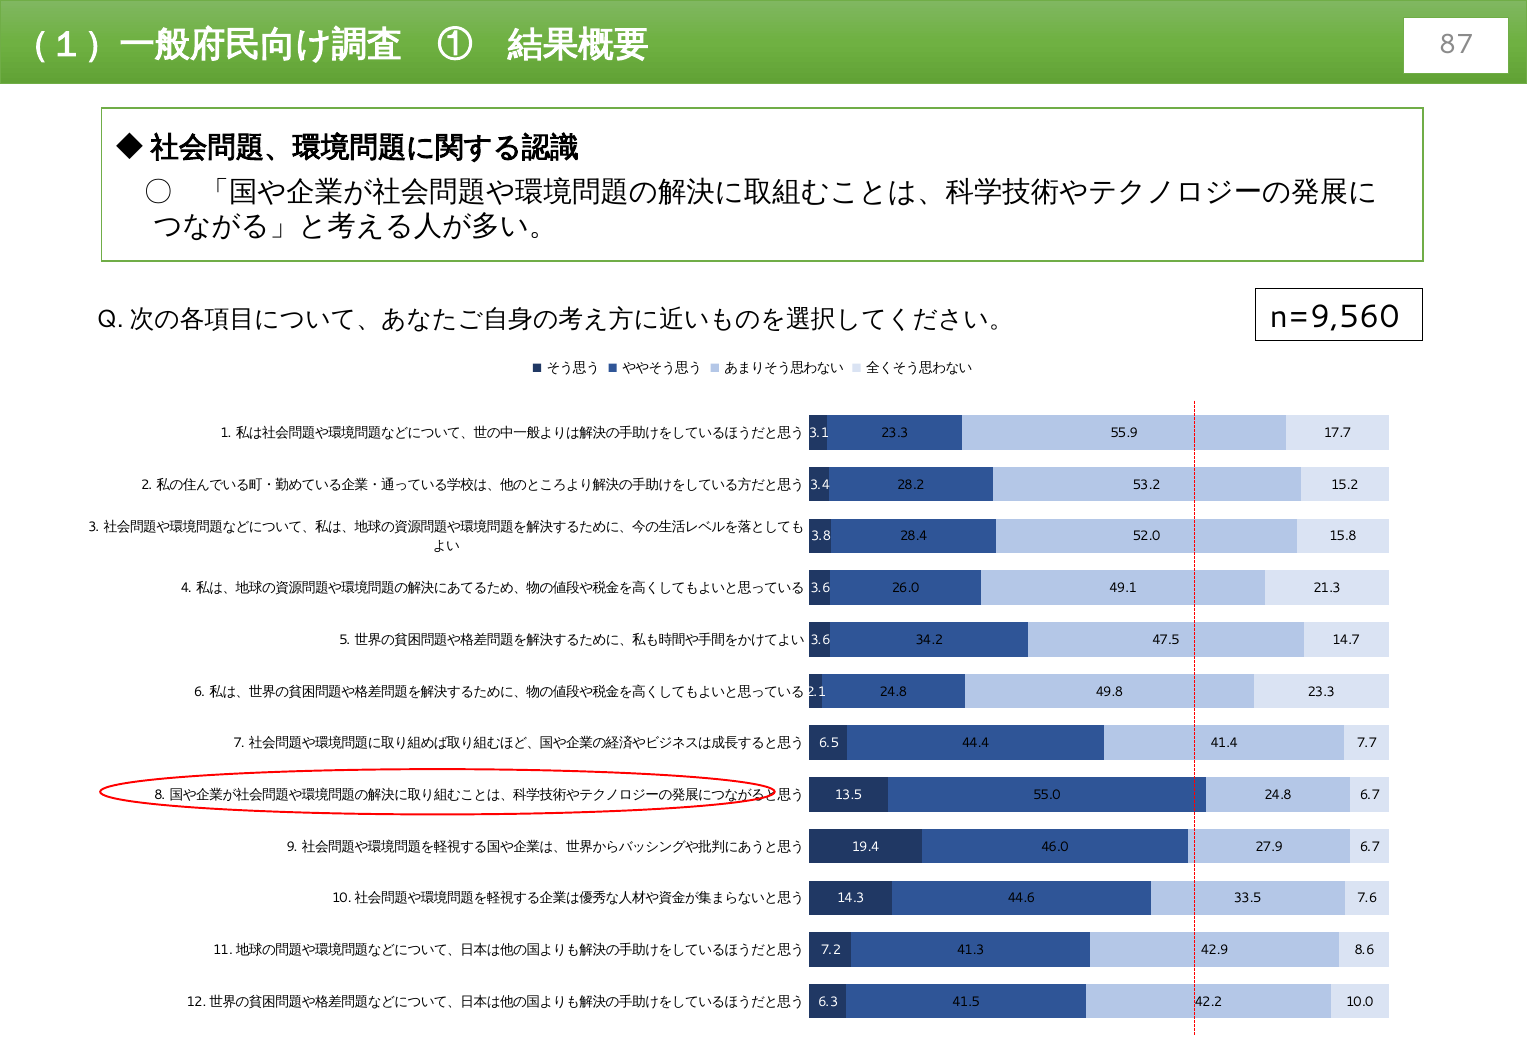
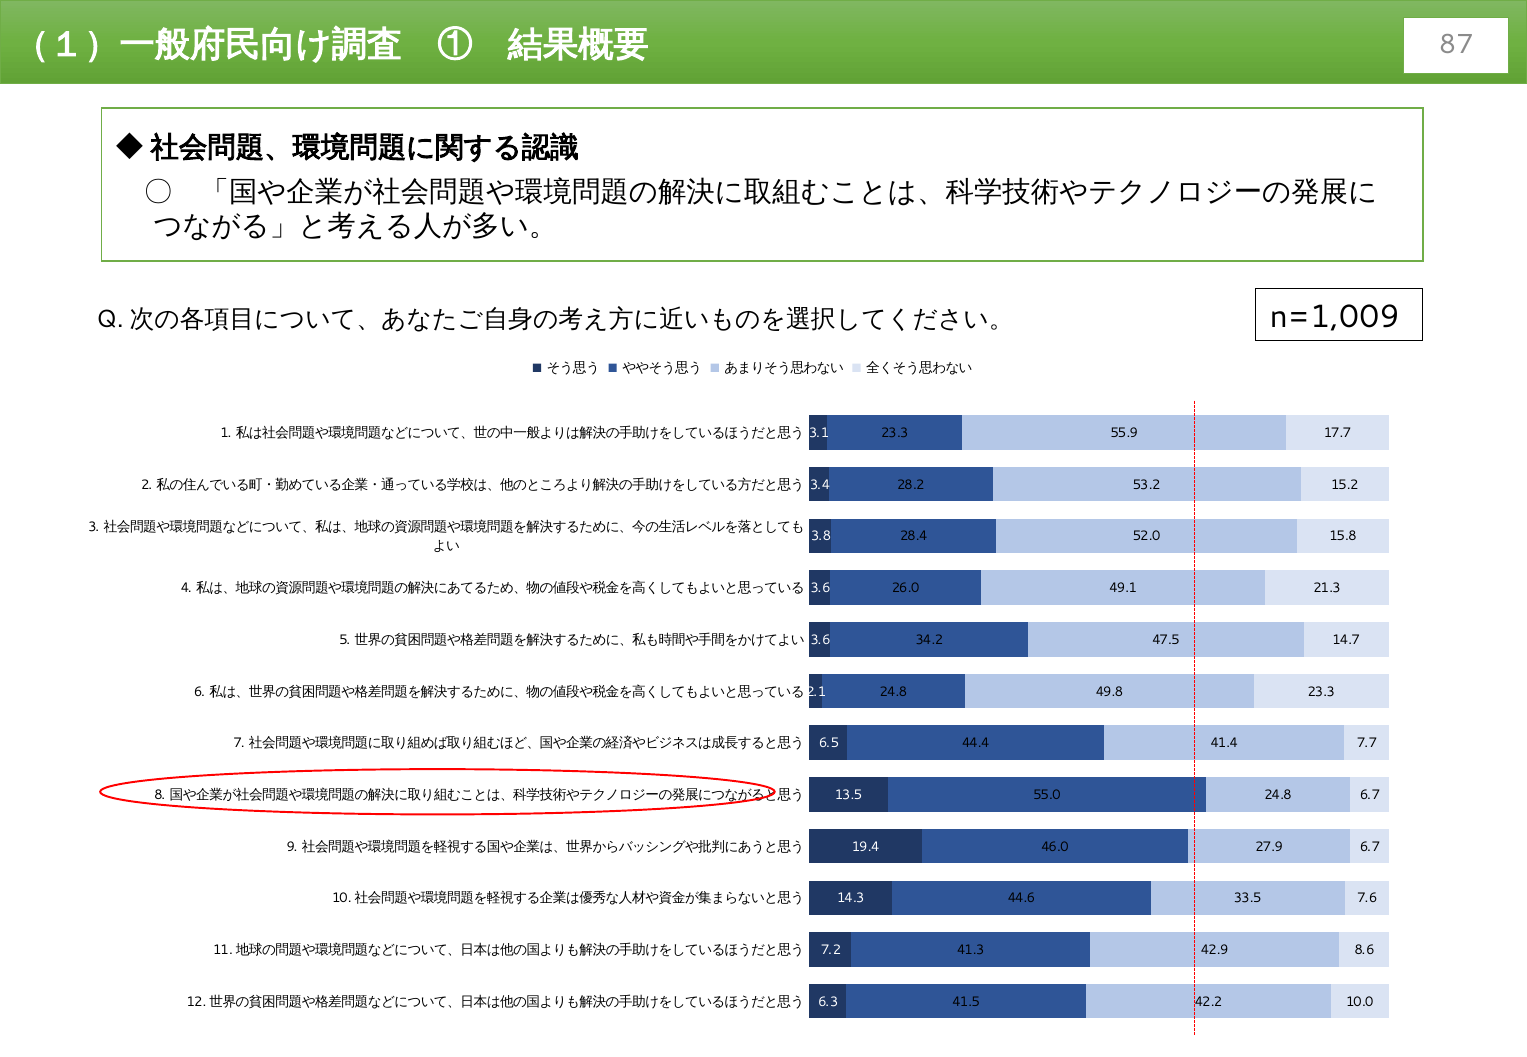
n=9,560: n=9,560 -> n=1,009 (1335, 317)
